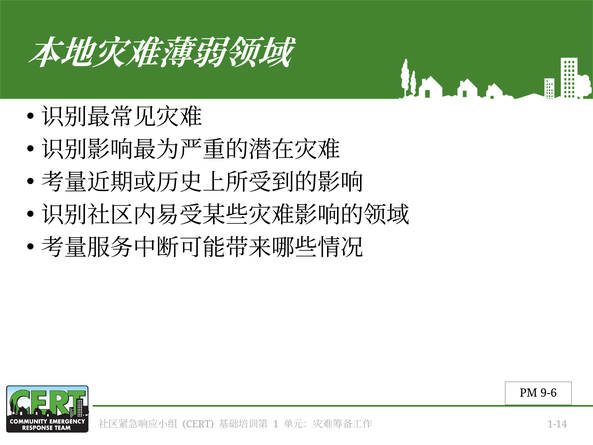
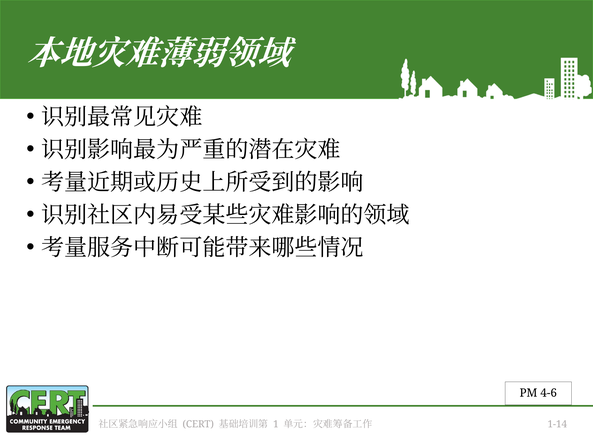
9-6: 9-6 -> 4-6 (549, 393)
